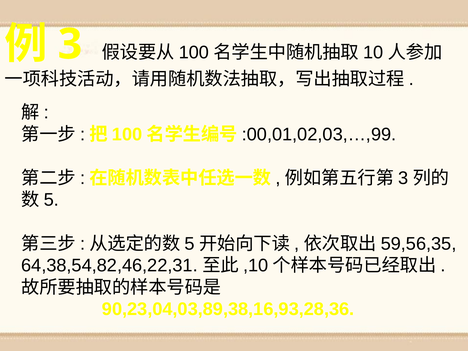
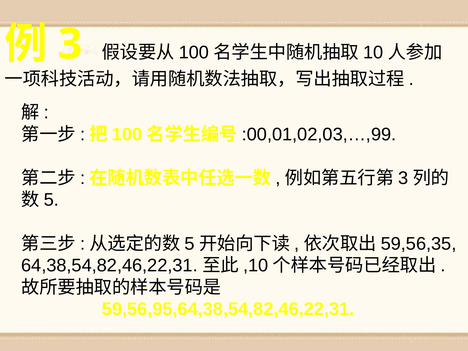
90,23,04,03,89,38,16,93,28,36: 90,23,04,03,89,38,16,93,28,36 -> 59,56,95,64,38,54,82,46,22,31 (228, 309)
